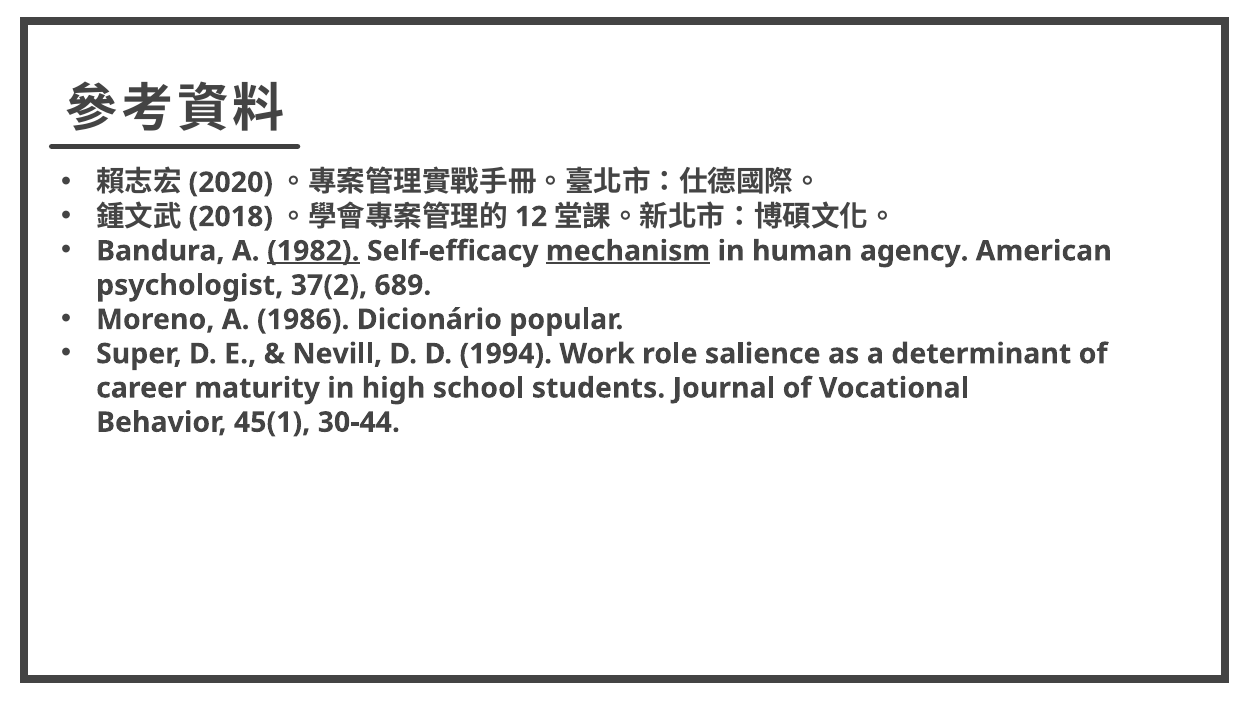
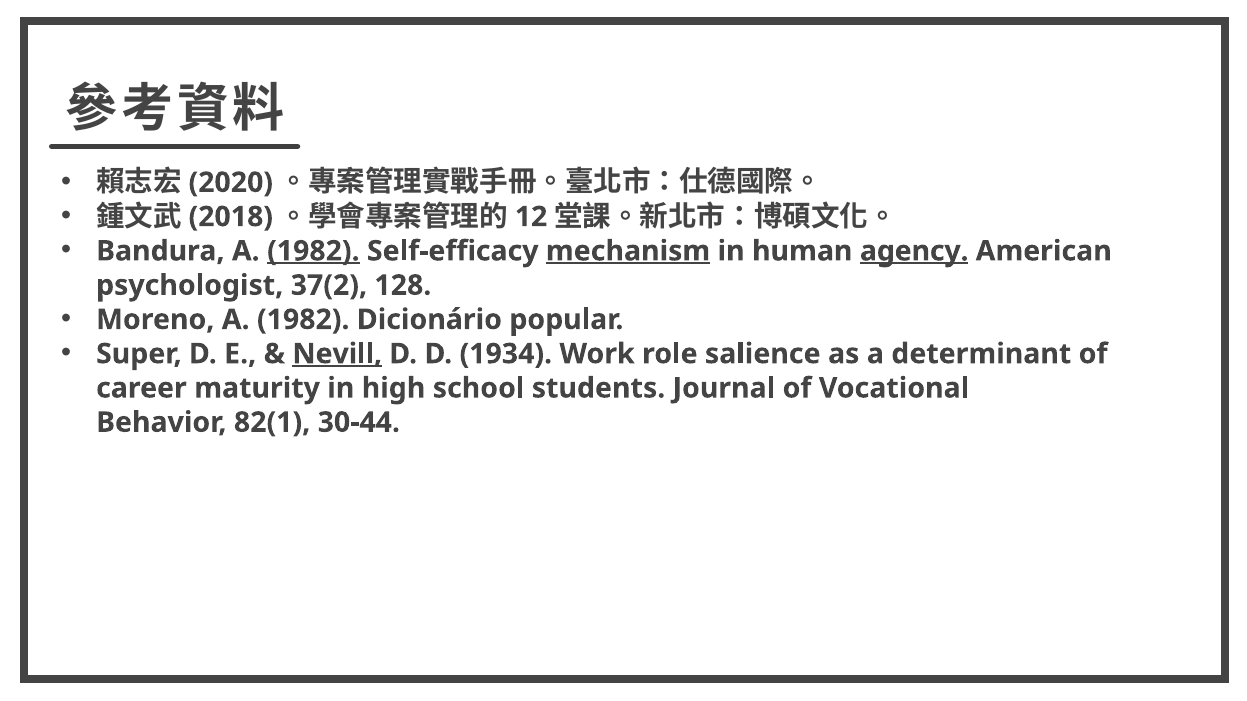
agency underline: none -> present (914, 251)
689: 689 -> 128 (403, 286)
Moreno A 1986: 1986 -> 1982 (303, 320)
Nevill underline: none -> present (337, 354)
1994: 1994 -> 1934 (506, 354)
45(1: 45(1 -> 82(1 (272, 423)
